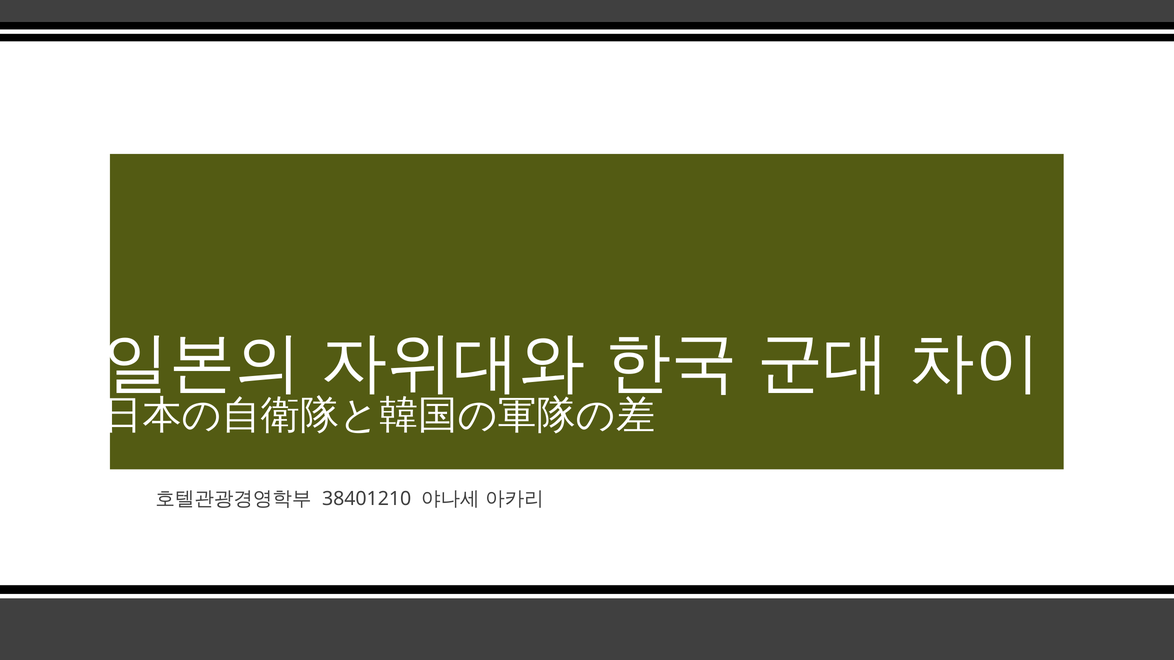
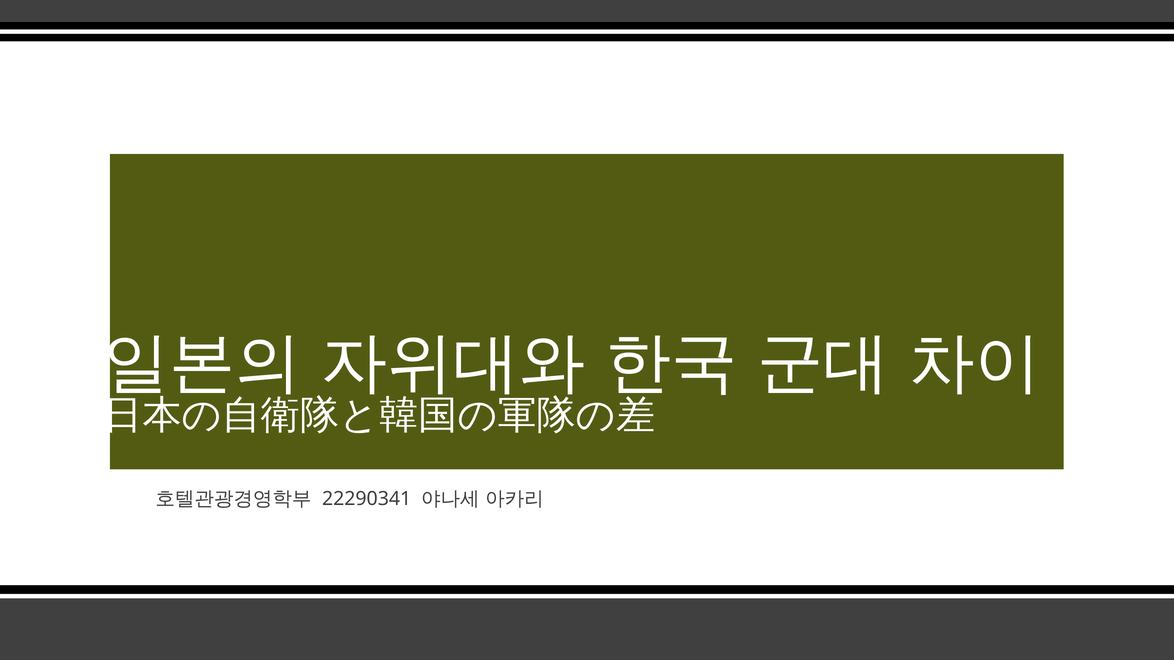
38401210: 38401210 -> 22290341 (367, 499)
